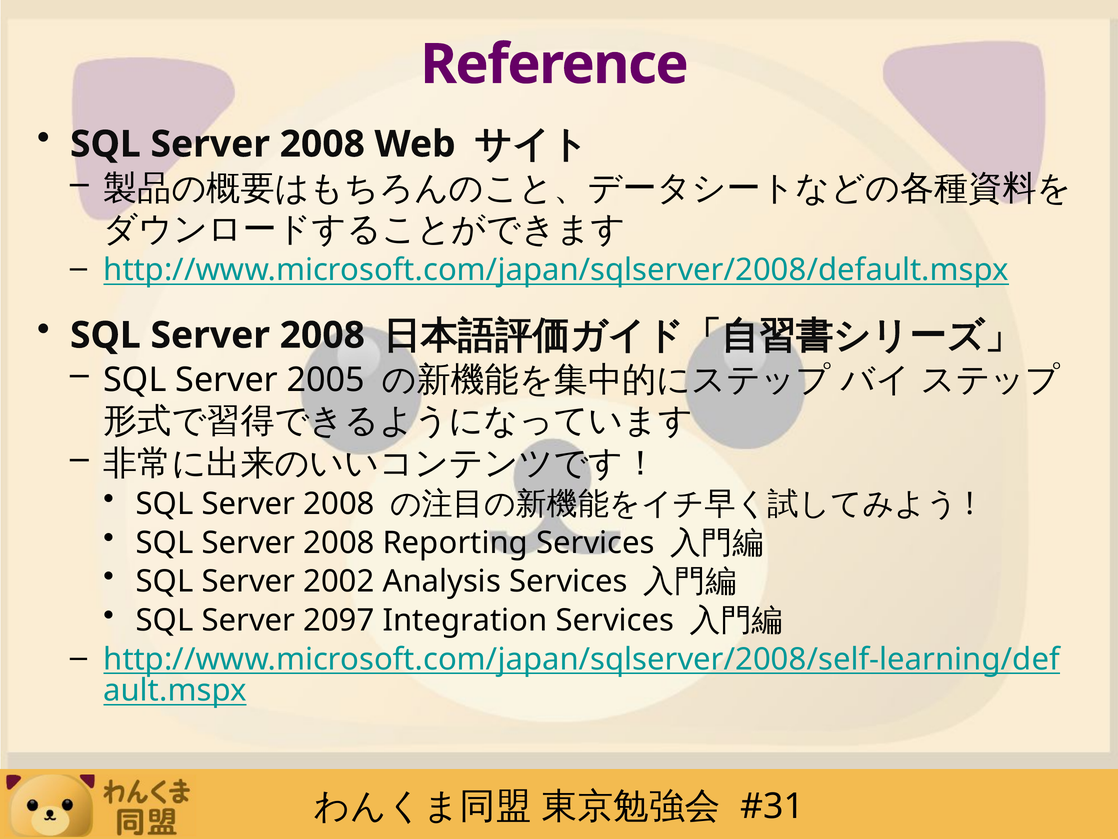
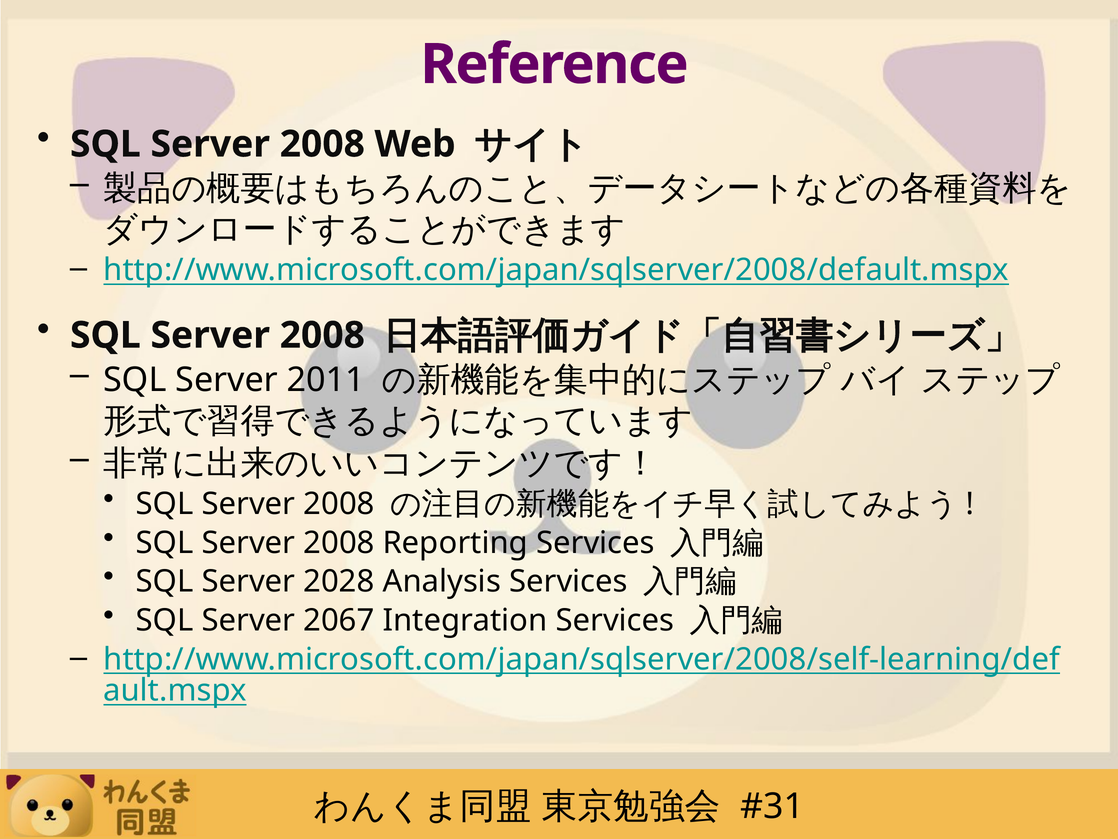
2005: 2005 -> 2011 (326, 380)
2002: 2002 -> 2028 (339, 581)
2097: 2097 -> 2067 (339, 620)
